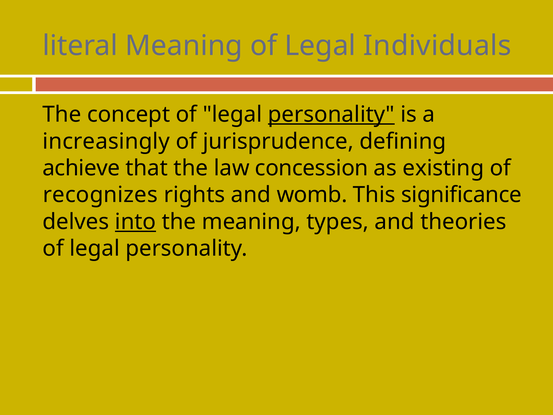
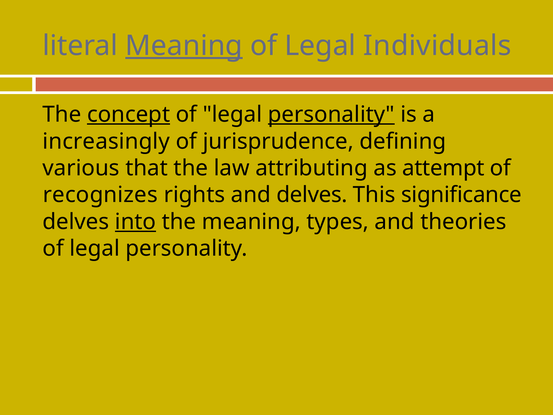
Meaning underline: none -> present (184, 46)
concept underline: none -> present (129, 114)
achieve: achieve -> various (81, 168)
concession: concession -> attributing (312, 168)
existing: existing -> attempt (443, 168)
and womb: womb -> delves (312, 195)
